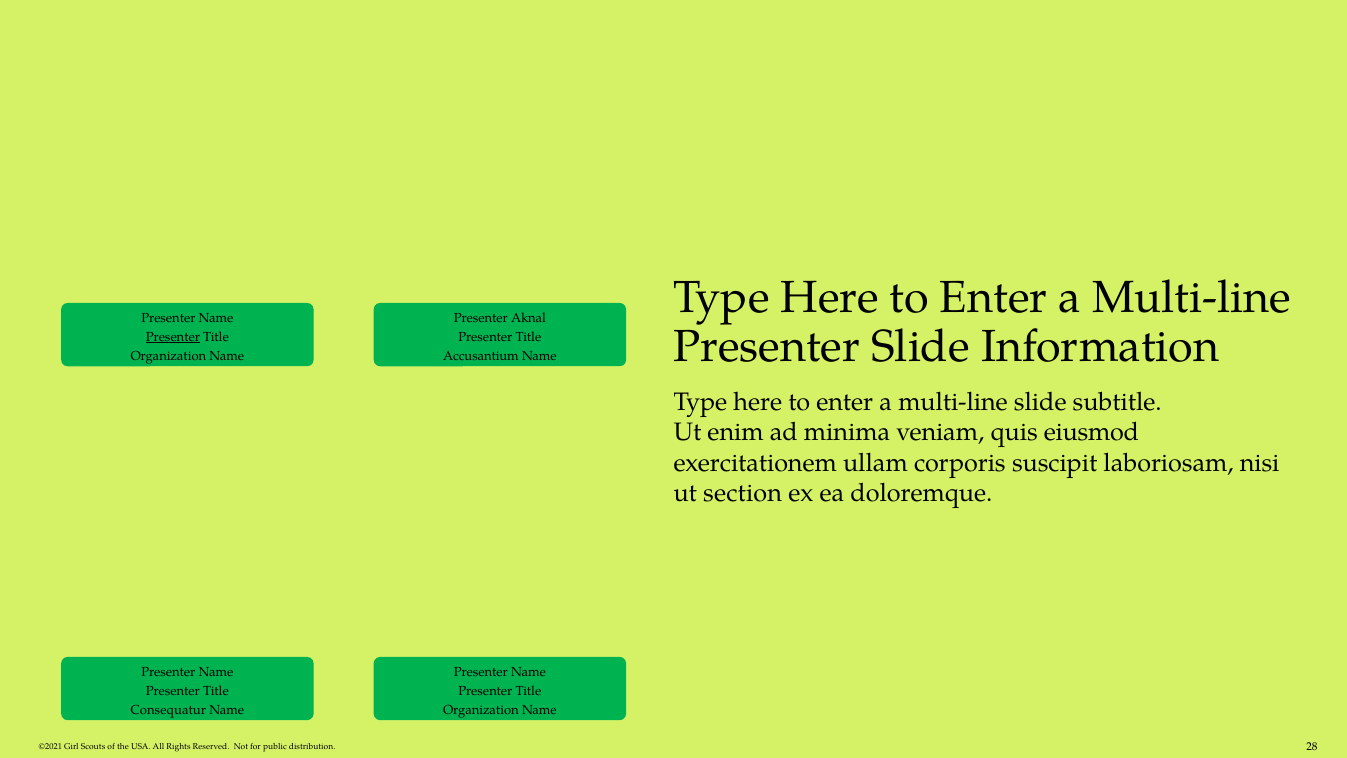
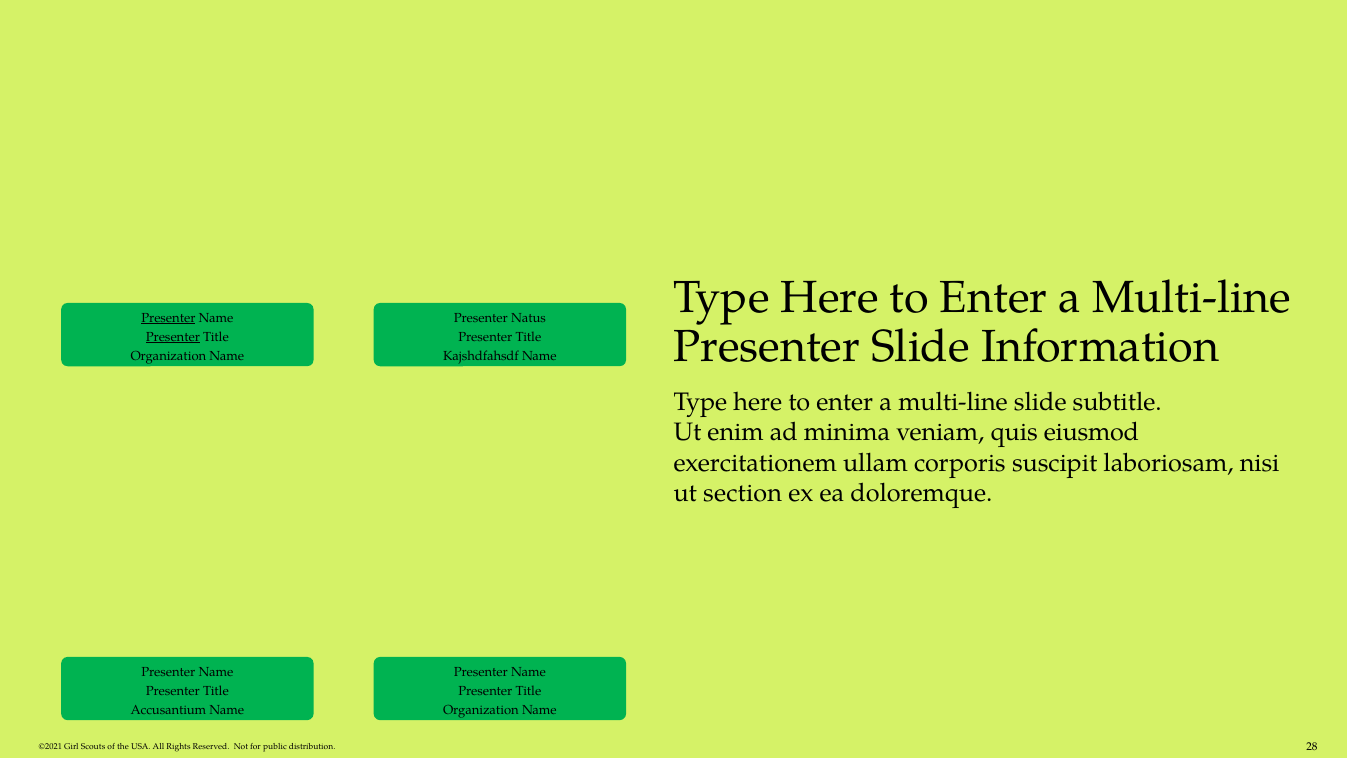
Presenter underline: none -> present (168, 318)
Aknal: Aknal -> Natus (528, 318)
Accusantium: Accusantium -> Kajshdfahsdf (481, 356)
Consequatur: Consequatur -> Accusantium (168, 710)
